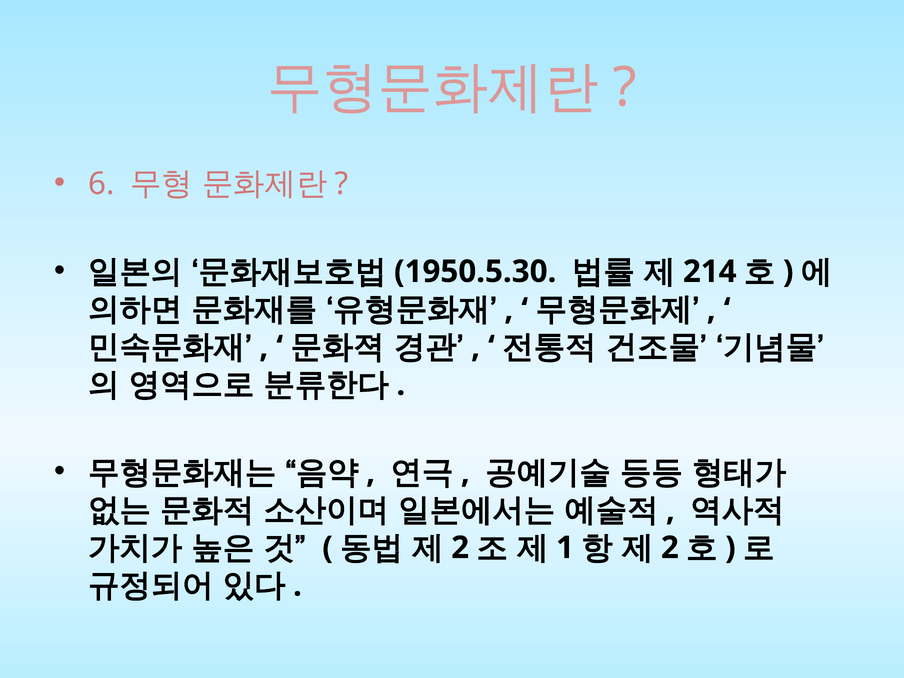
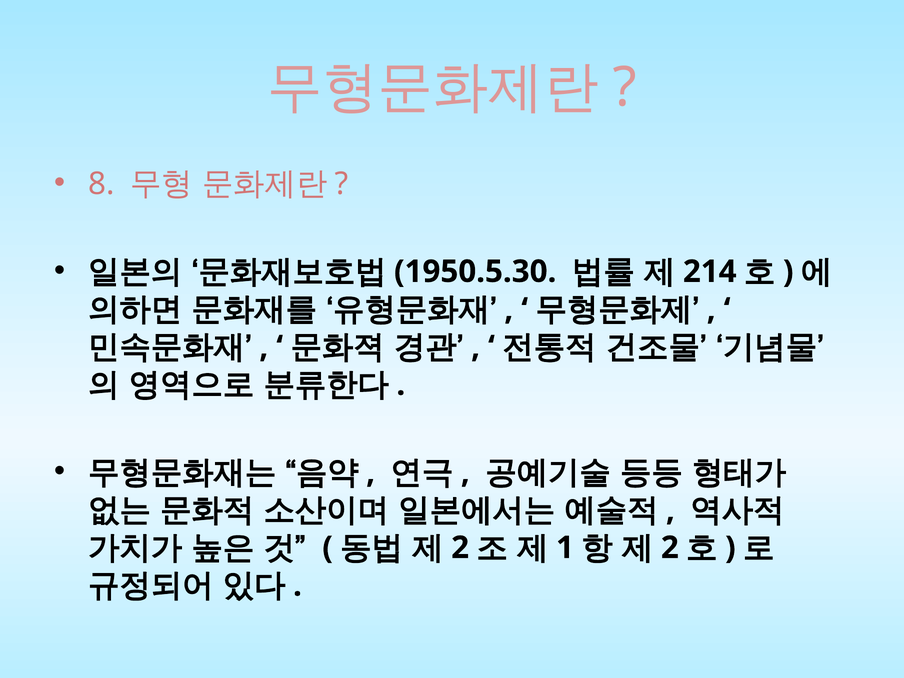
6: 6 -> 8 (101, 184)
